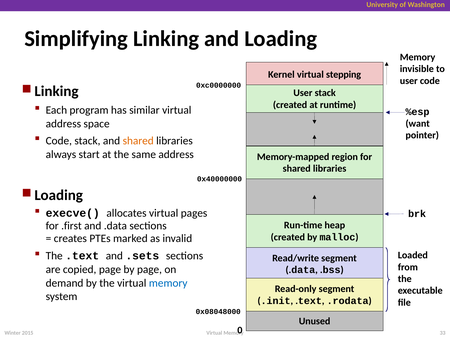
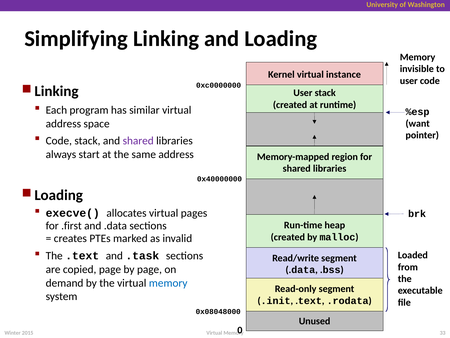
stepping: stepping -> instance (343, 74)
shared colour: orange -> purple (138, 141)
.sets: .sets -> .task (142, 256)
